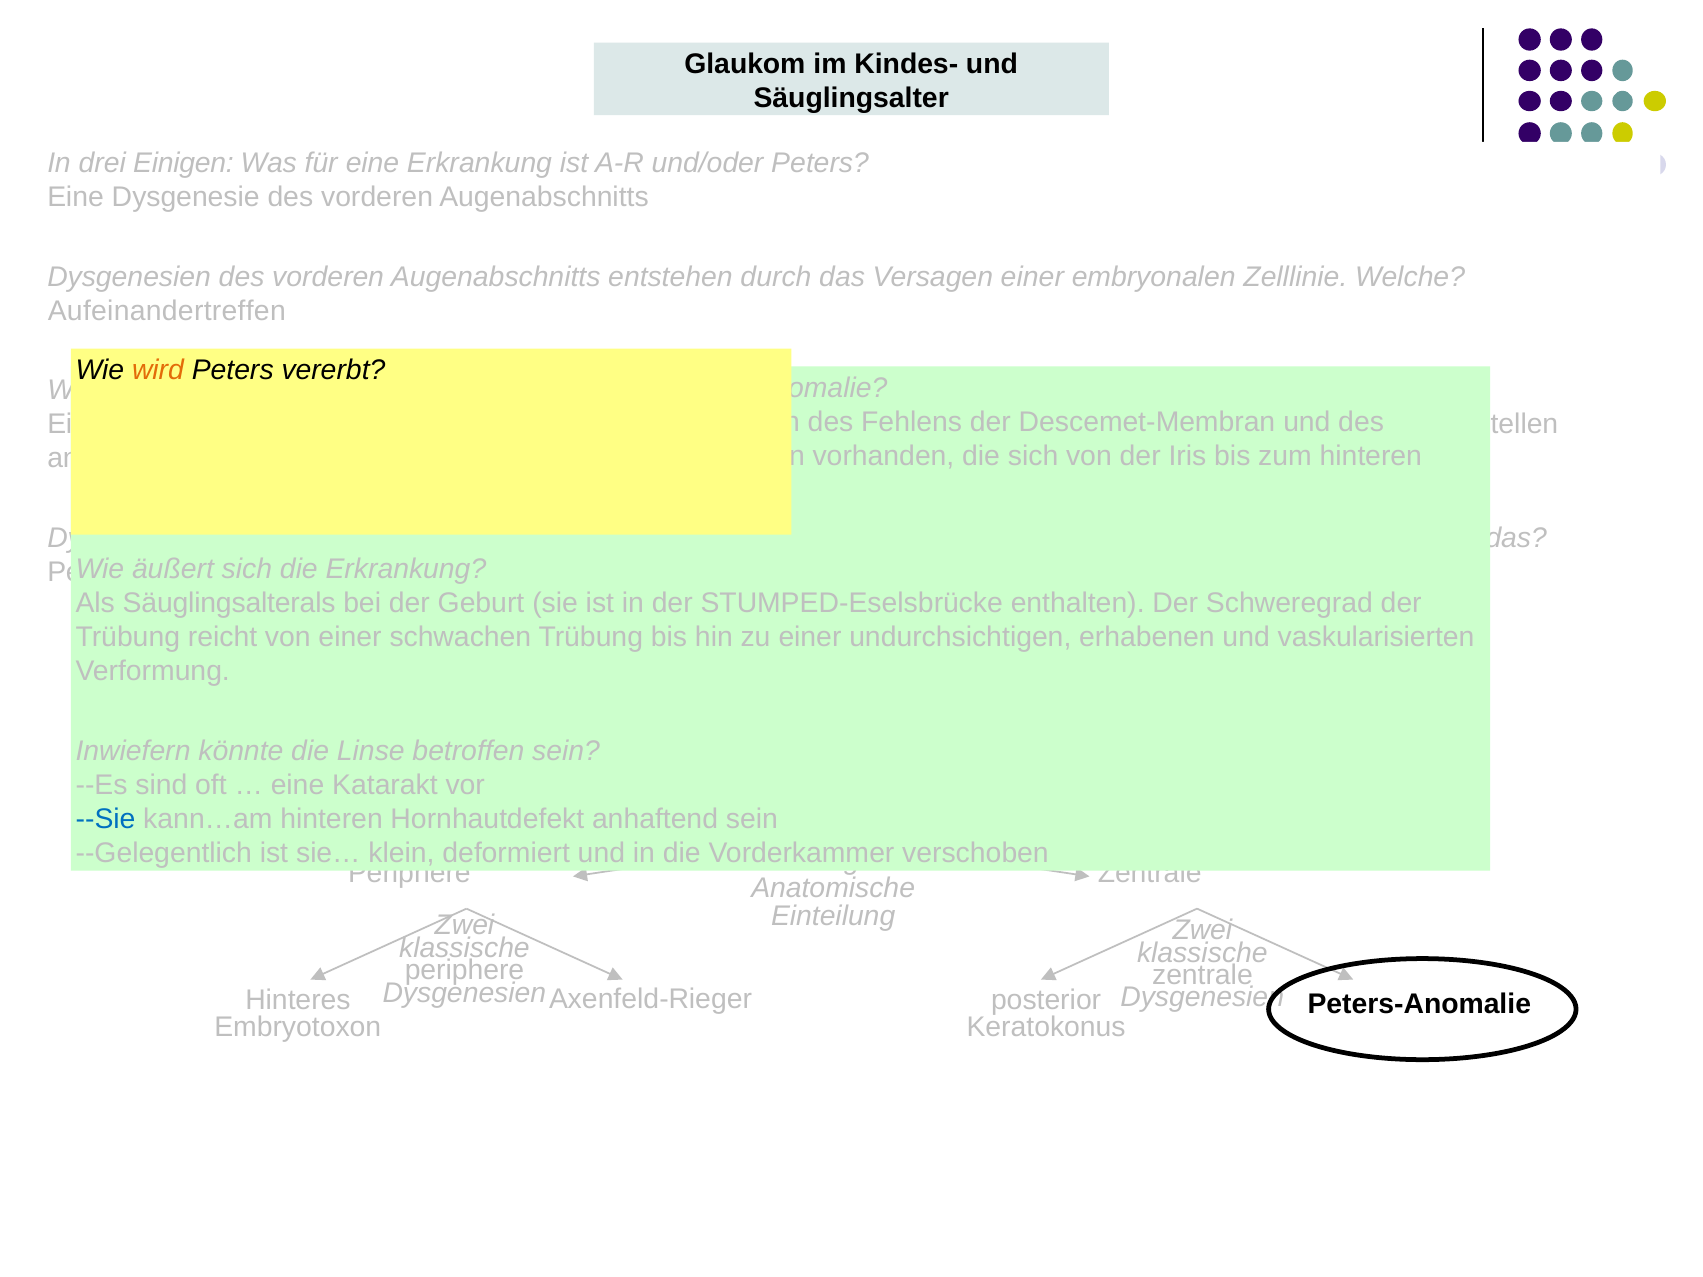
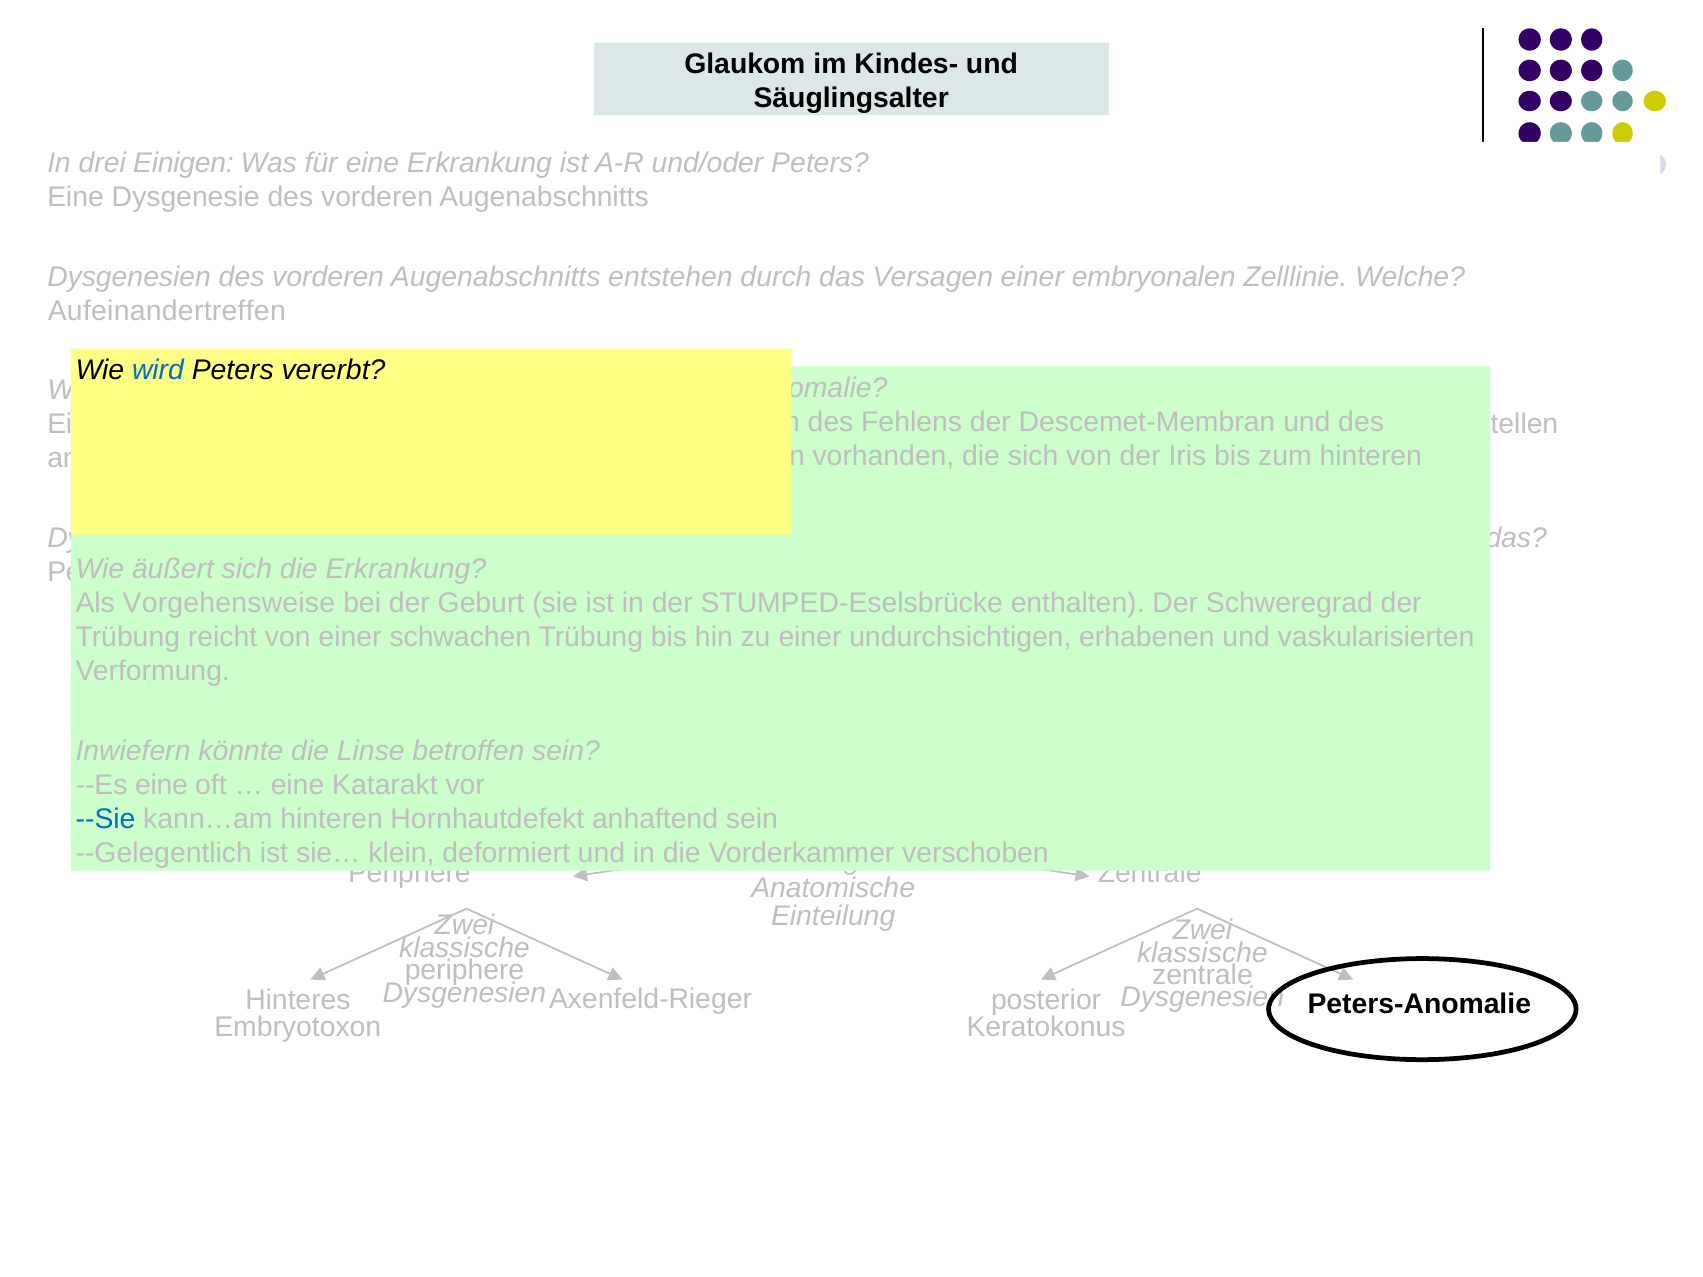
wird colour: orange -> blue (158, 370)
Säuglingsalterals: Säuglingsalterals -> Vorgehensweise (229, 604)
--Es sind: sind -> eine (161, 785)
